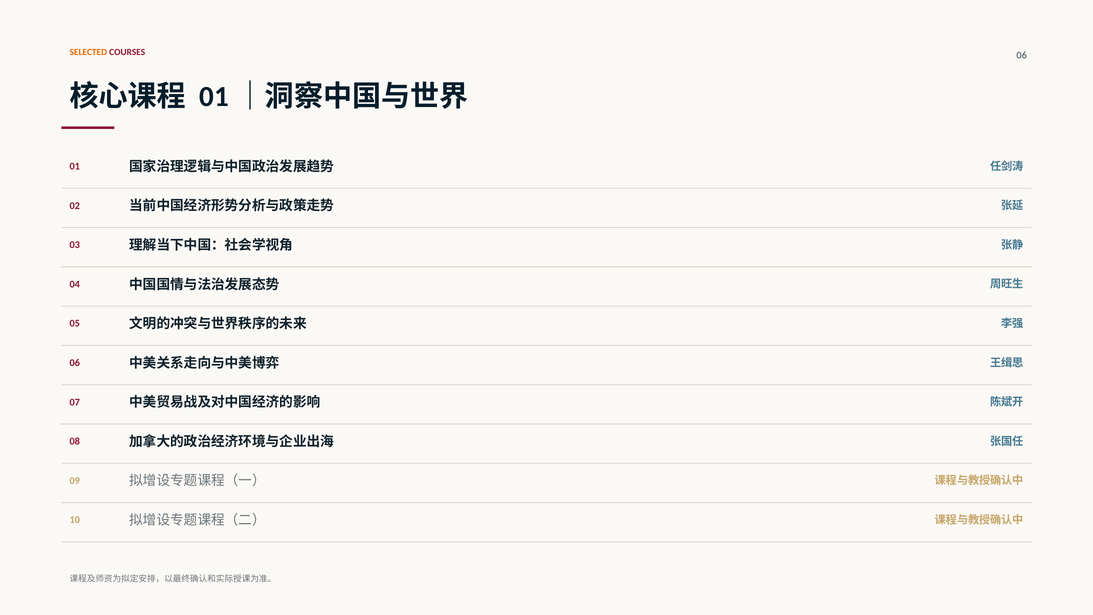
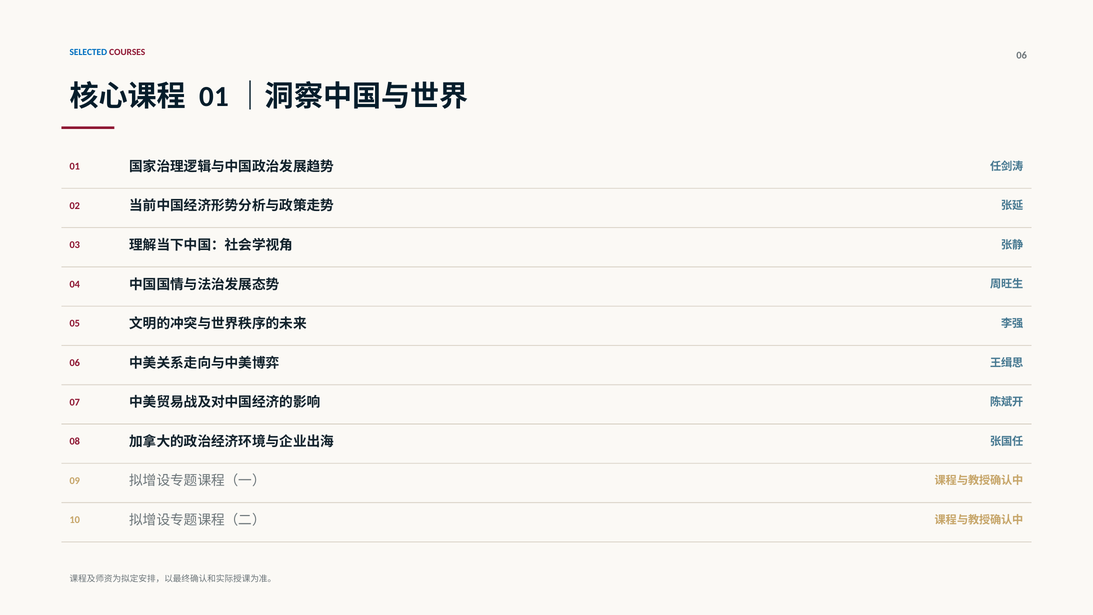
SELECTED colour: orange -> blue (88, 52)
